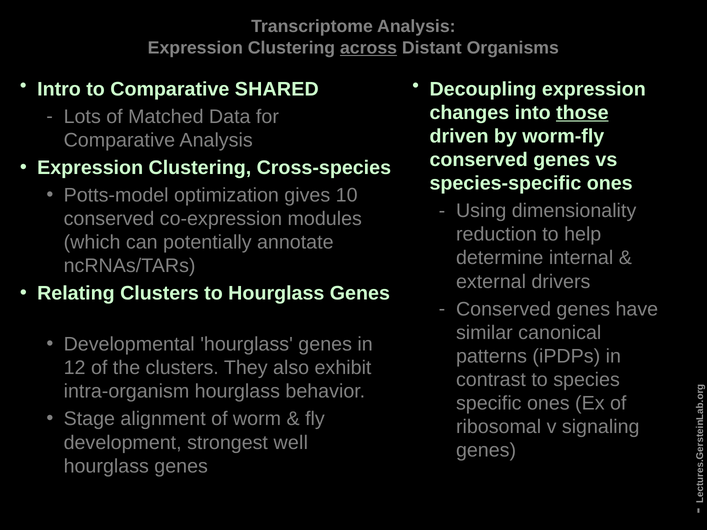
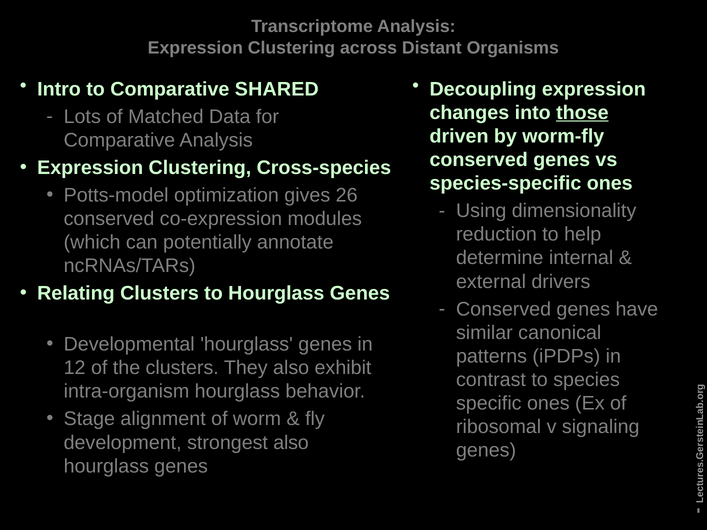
across underline: present -> none (369, 48)
10: 10 -> 26 (347, 195)
strongest well: well -> also (291, 443)
